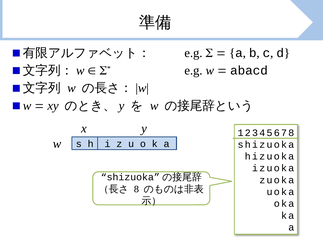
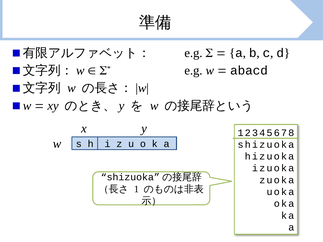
8: 8 -> 1 (136, 189)
